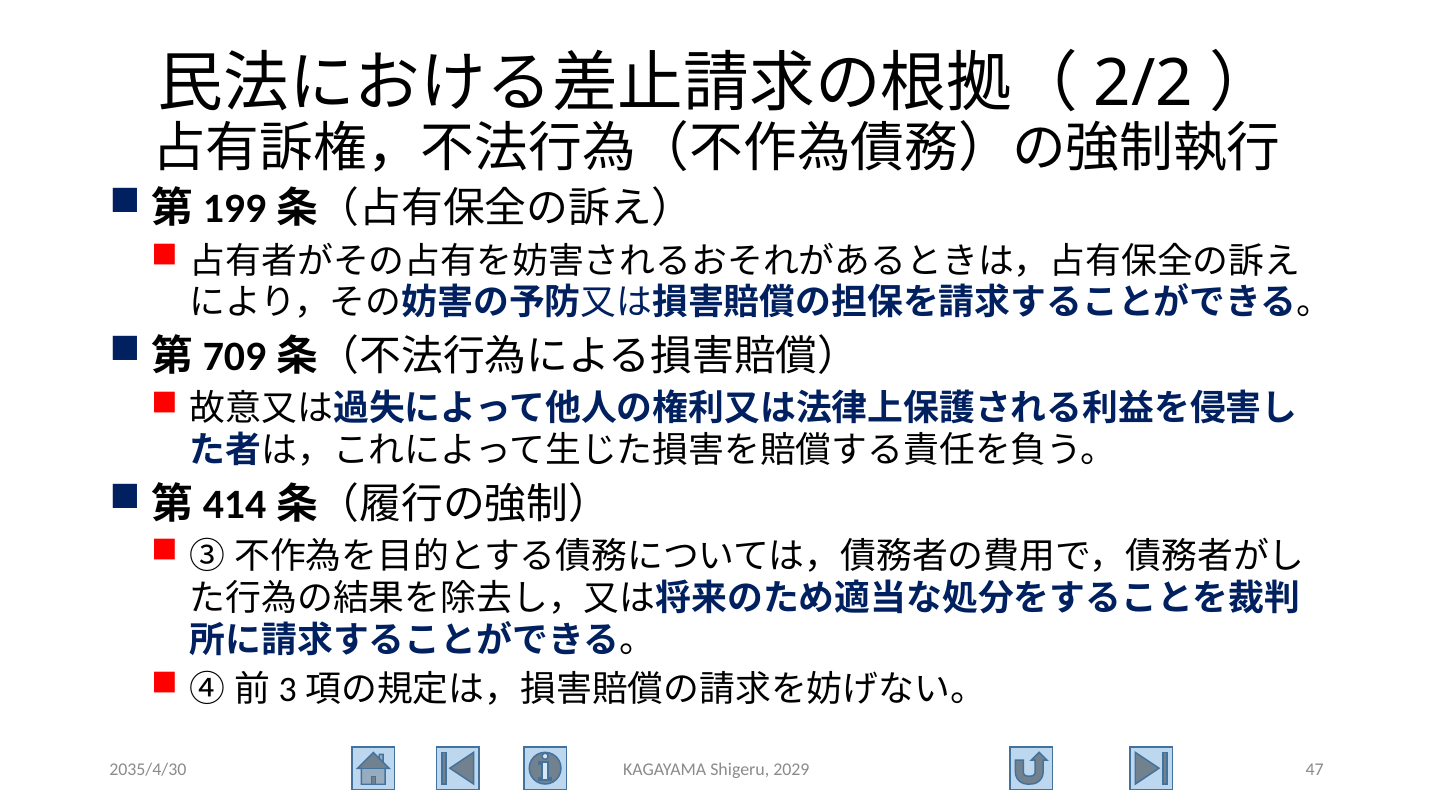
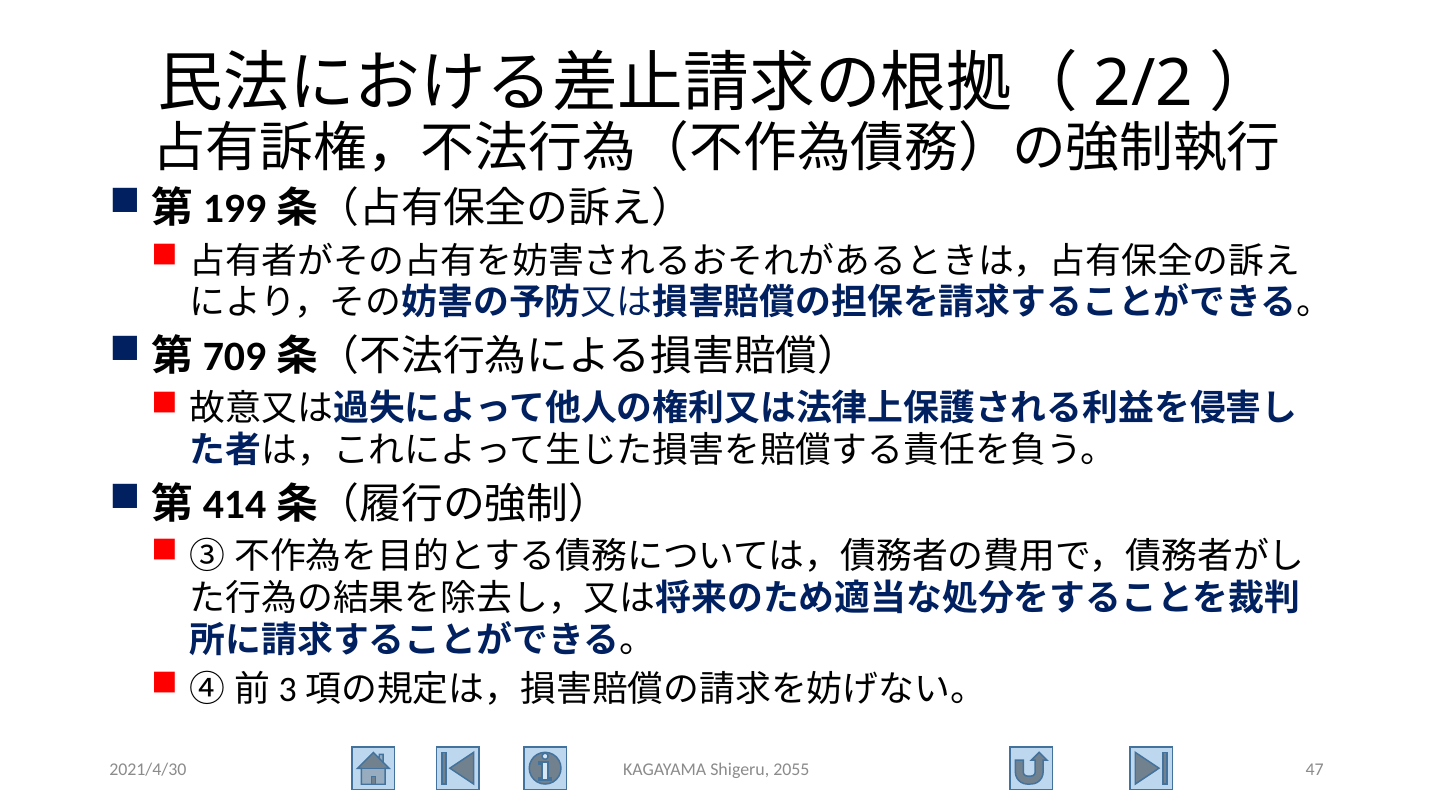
2035/4/30: 2035/4/30 -> 2021/4/30 (148, 770)
2029: 2029 -> 2055 (791, 770)
